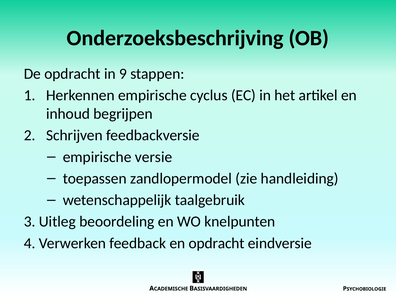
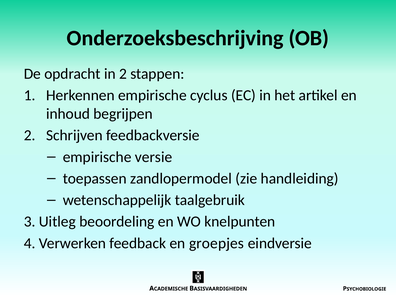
in 9: 9 -> 2 (123, 74)
en opdracht: opdracht -> groepjes (216, 243)
